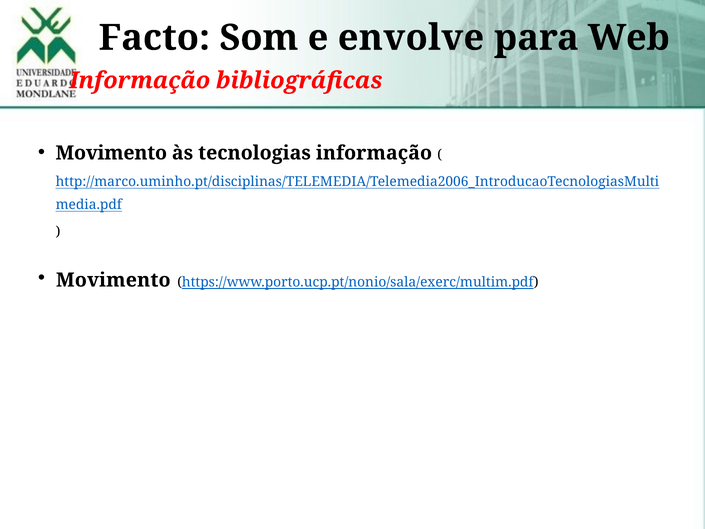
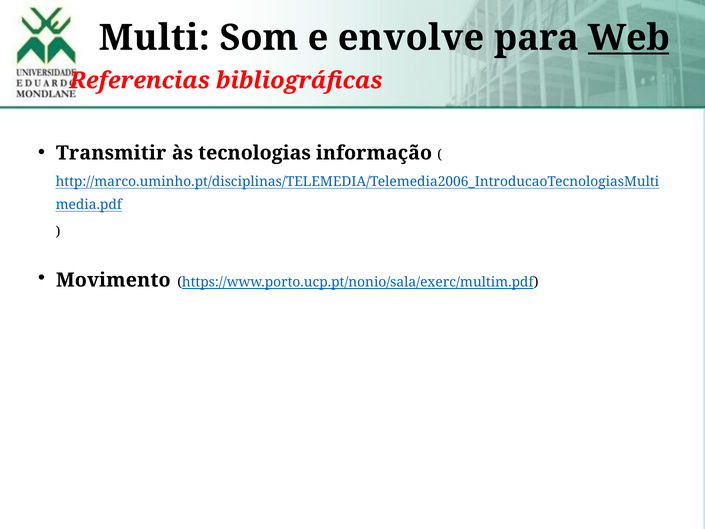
Facto: Facto -> Multi (154, 38)
Web underline: none -> present (629, 38)
Informação: Informação -> Referencias (140, 80)
Movimento: Movimento -> Transmitir (111, 153)
